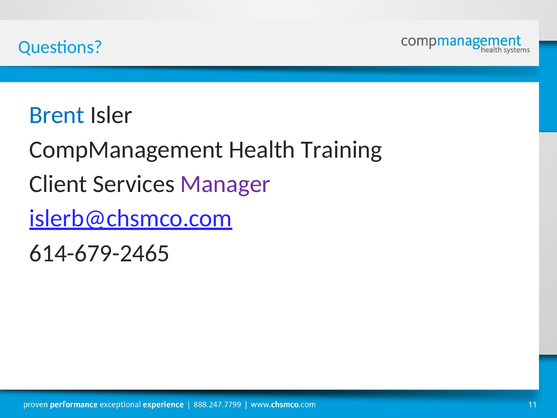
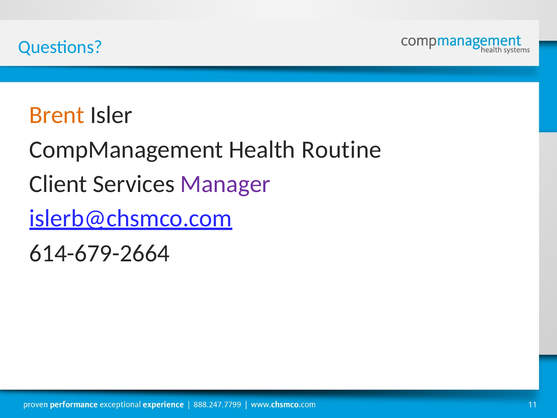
Brent colour: blue -> orange (57, 115)
Training: Training -> Routine (341, 149)
614-679-2465: 614-679-2465 -> 614-679-2664 (100, 253)
